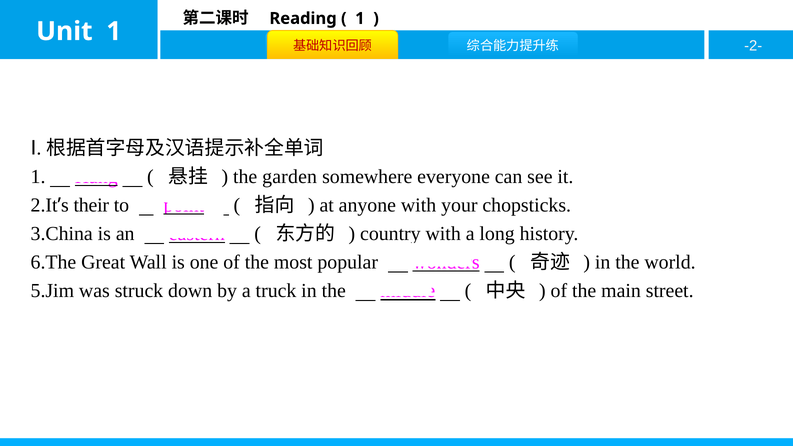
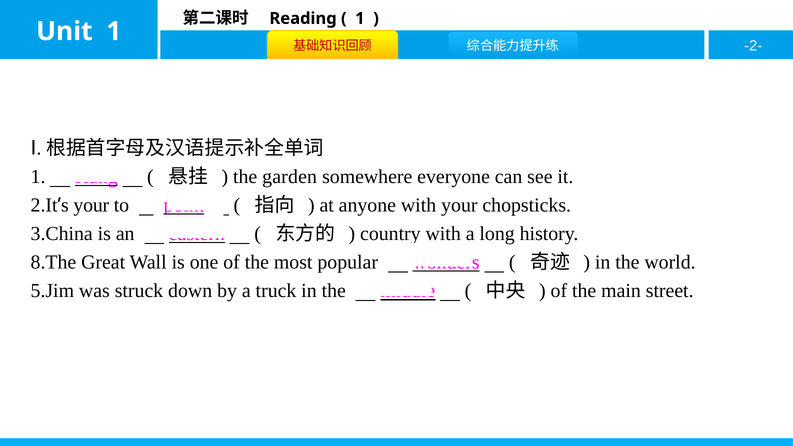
their: their -> your (91, 205)
6.The: 6.The -> 8.The (53, 262)
